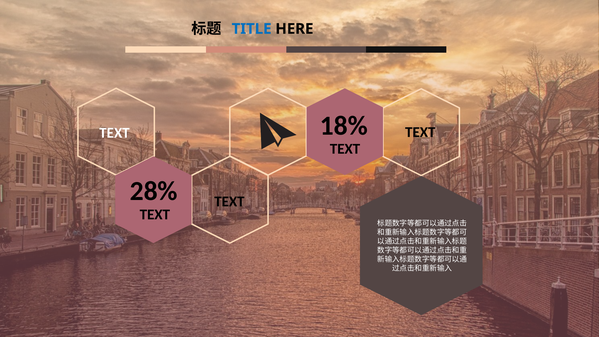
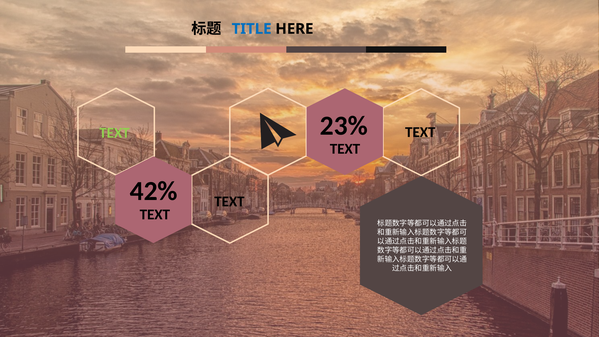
18%: 18% -> 23% (344, 126)
TEXT colour: white -> light green (114, 133)
28%: 28% -> 42% (154, 191)
